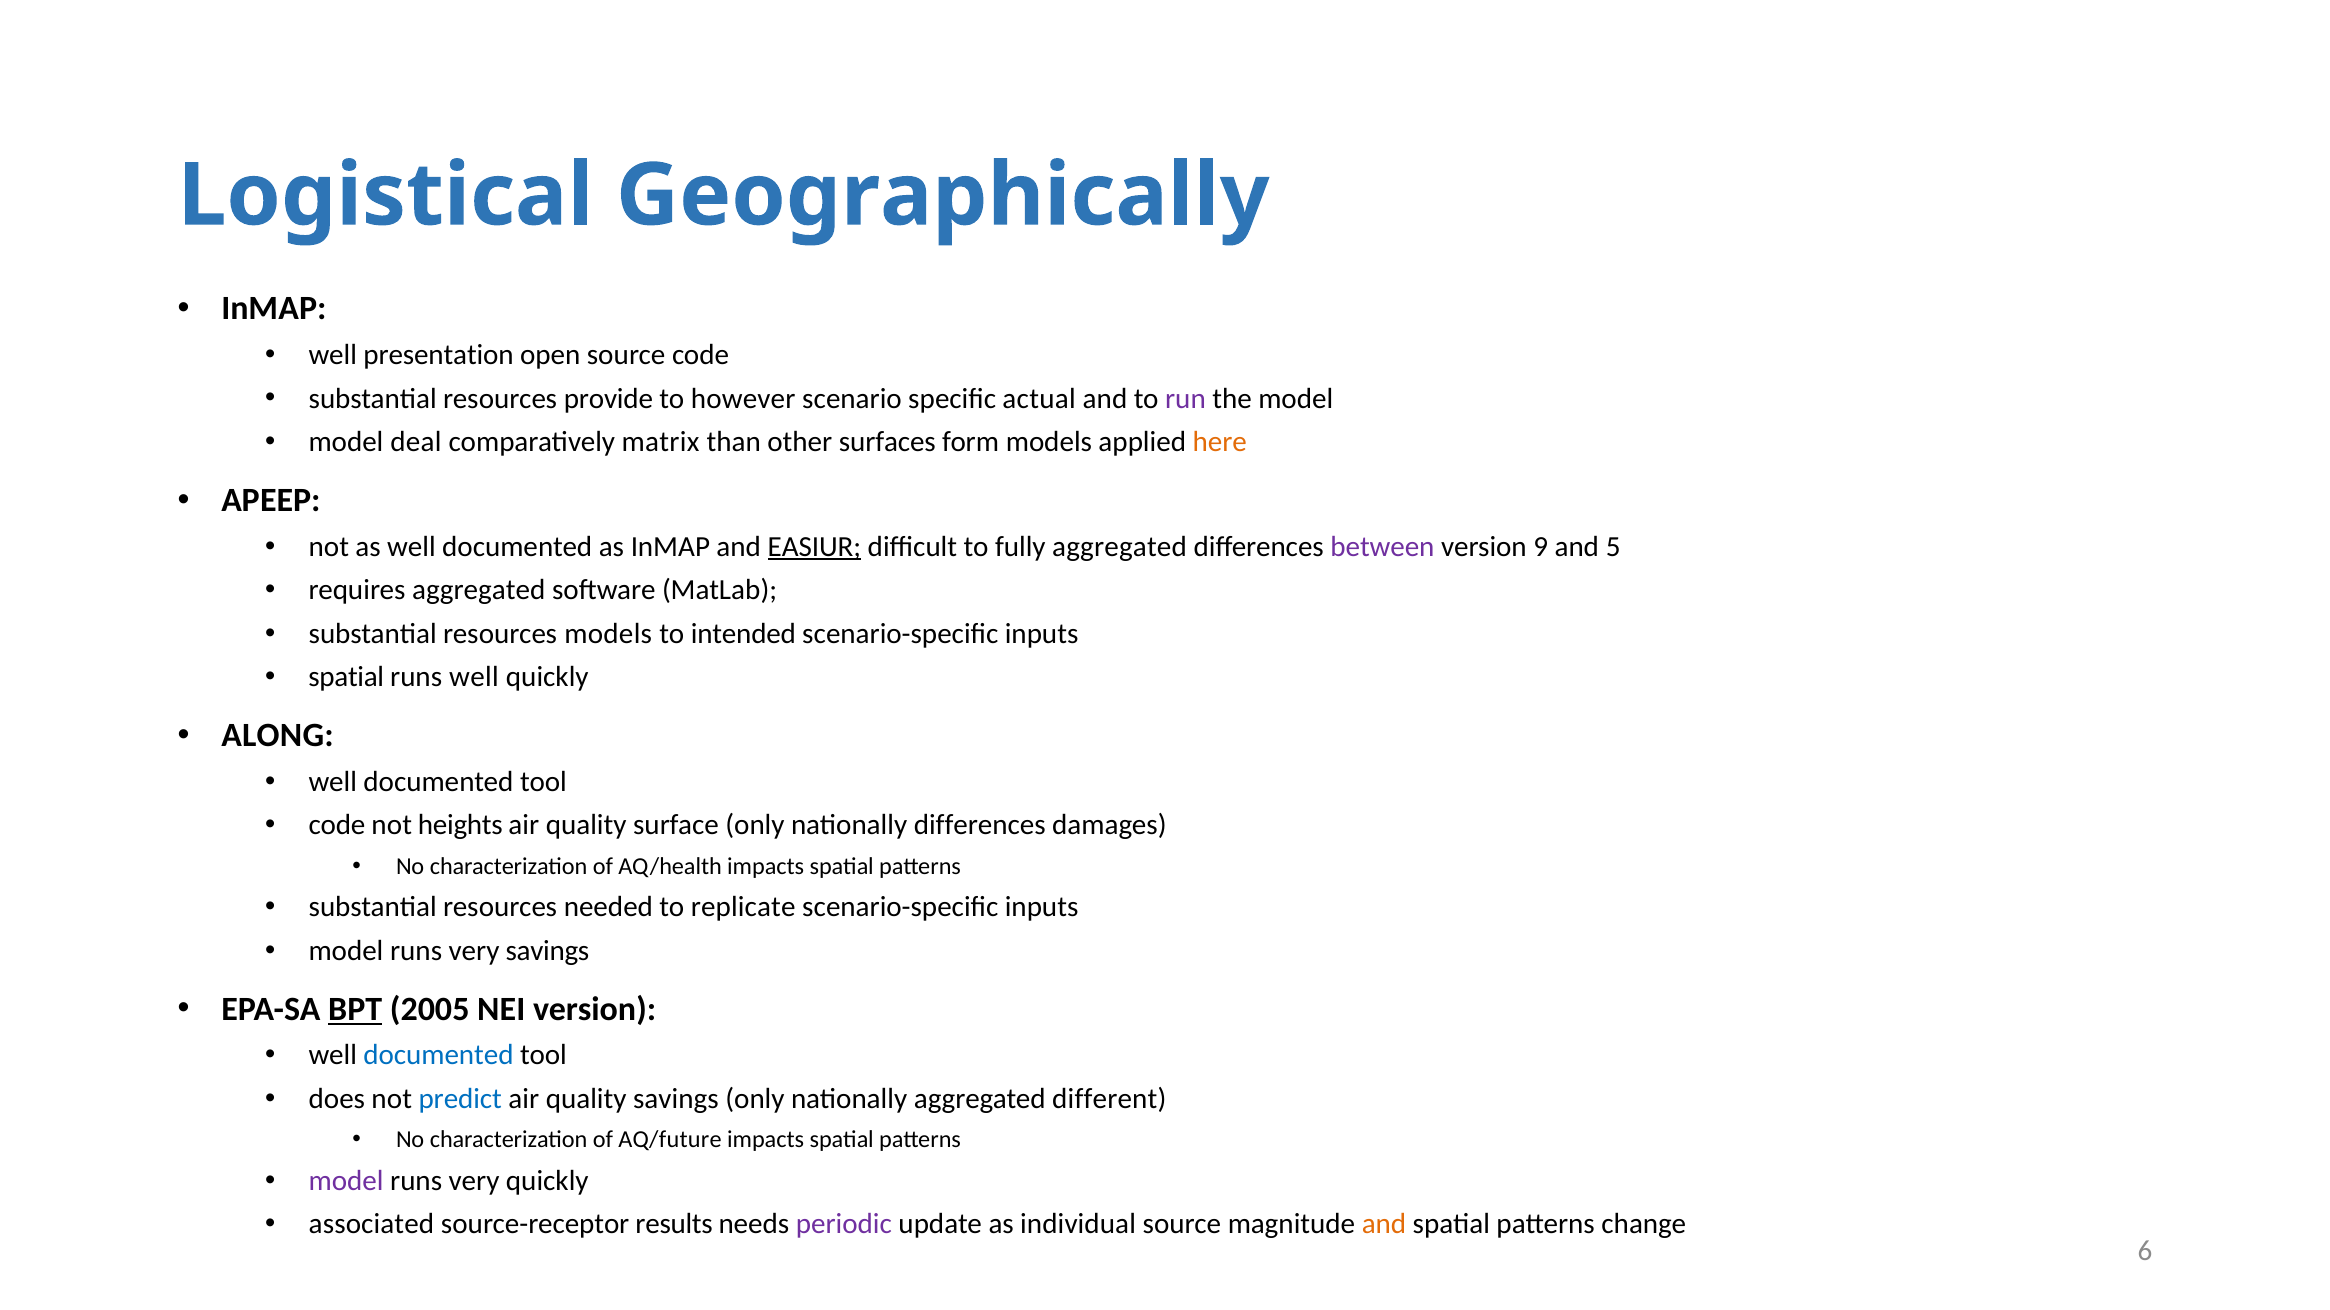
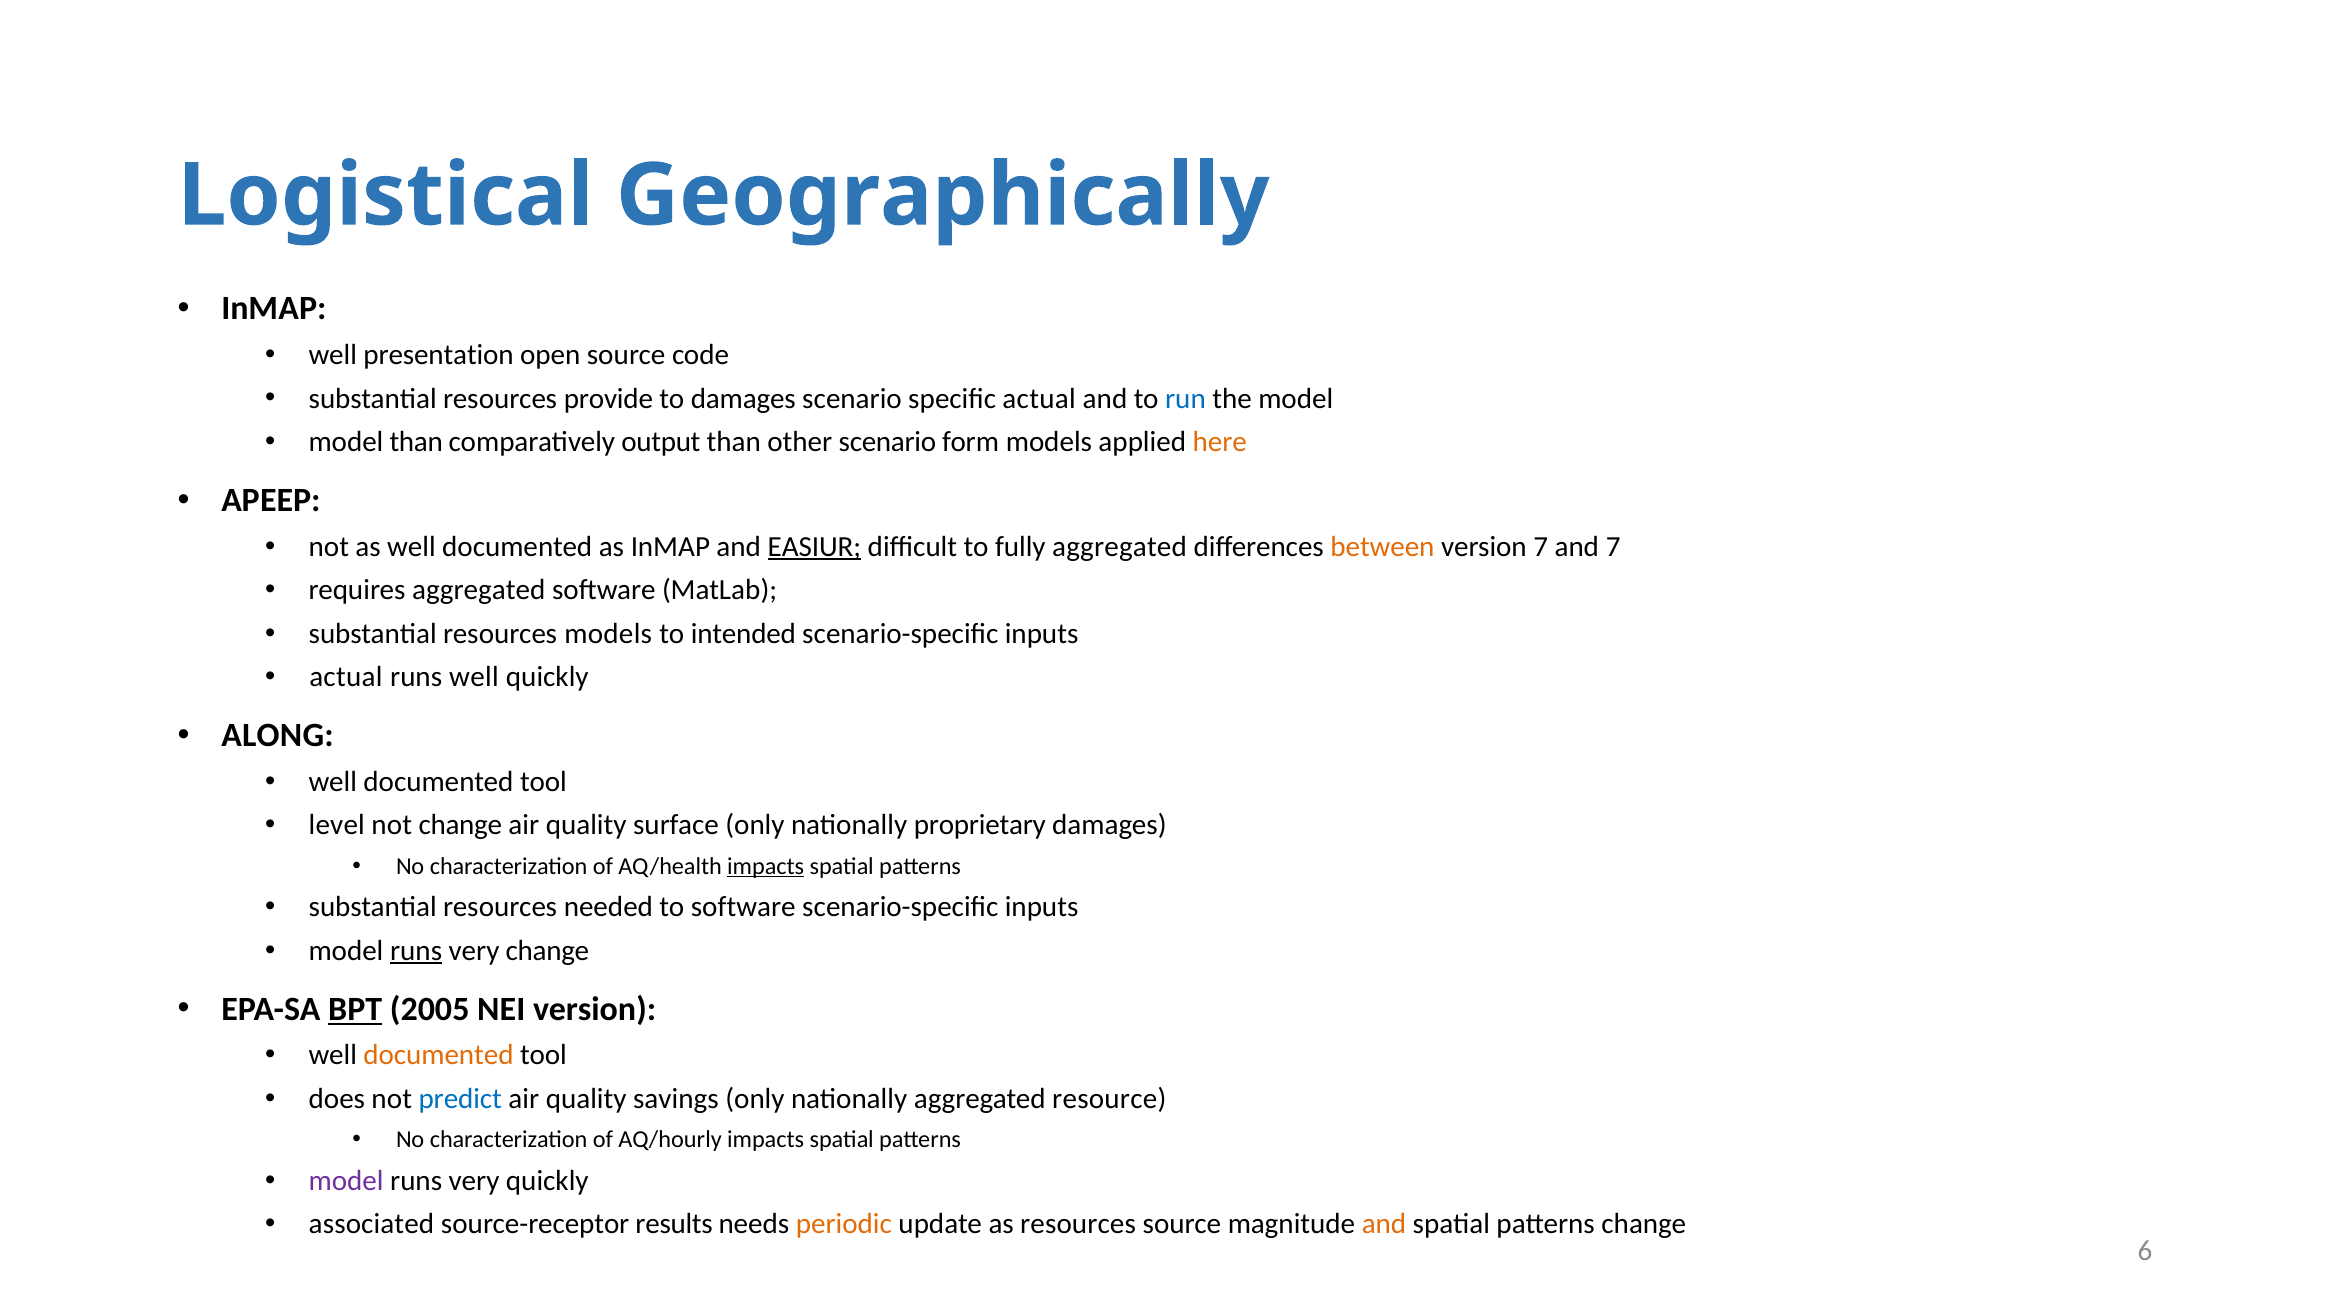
to however: however -> damages (743, 399)
run colour: purple -> blue (1185, 399)
model deal: deal -> than (416, 442)
matrix: matrix -> output (661, 442)
other surfaces: surfaces -> scenario (887, 442)
between colour: purple -> orange (1382, 547)
version 9: 9 -> 7 (1541, 547)
and 5: 5 -> 7 (1613, 547)
spatial: spatial -> actual (346, 677)
code: code -> level (337, 826)
not heights: heights -> change (460, 826)
nationally differences: differences -> proprietary (980, 826)
impacts underline: none -> present (766, 867)
to replicate: replicate -> software (743, 908)
runs underline: none -> present (416, 951)
very savings: savings -> change (547, 951)
documented colour: blue -> orange (438, 1056)
different: different -> resource (1109, 1099)
AQ/future: AQ/future -> AQ/hourly (670, 1140)
periodic colour: purple -> orange (844, 1225)
as individual: individual -> resources (1078, 1225)
